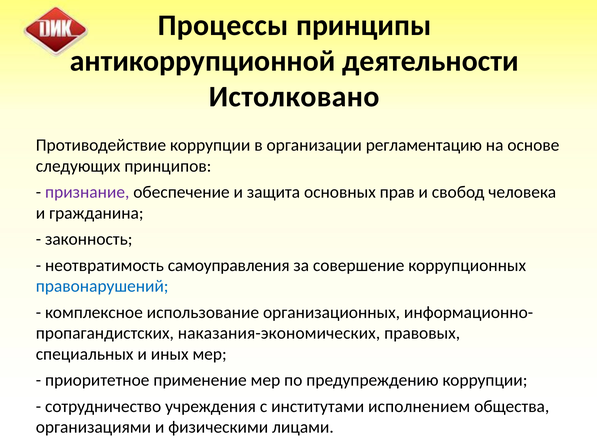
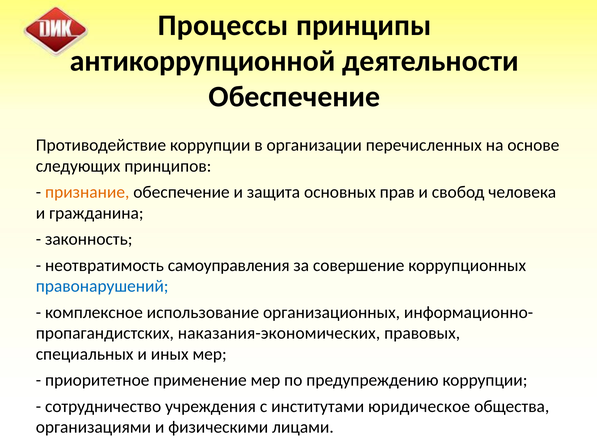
Истолковано: Истолковано -> Обеспечение (294, 97)
регламентацию: регламентацию -> перечисленных (424, 145)
признание colour: purple -> orange (87, 192)
исполнением: исполнением -> юридическое (419, 407)
